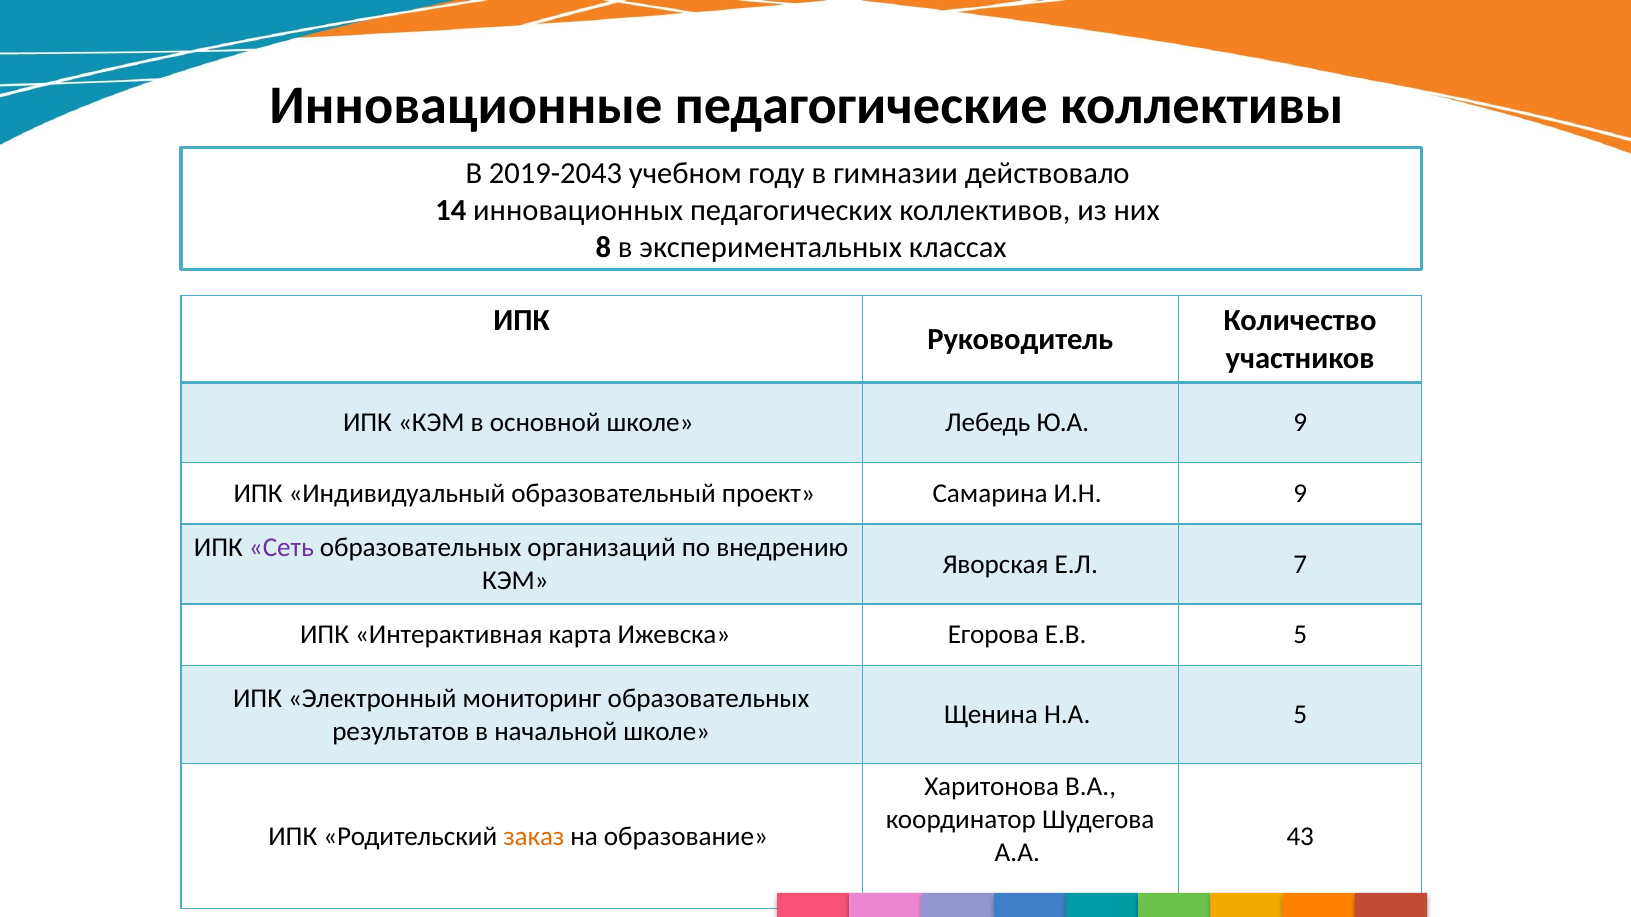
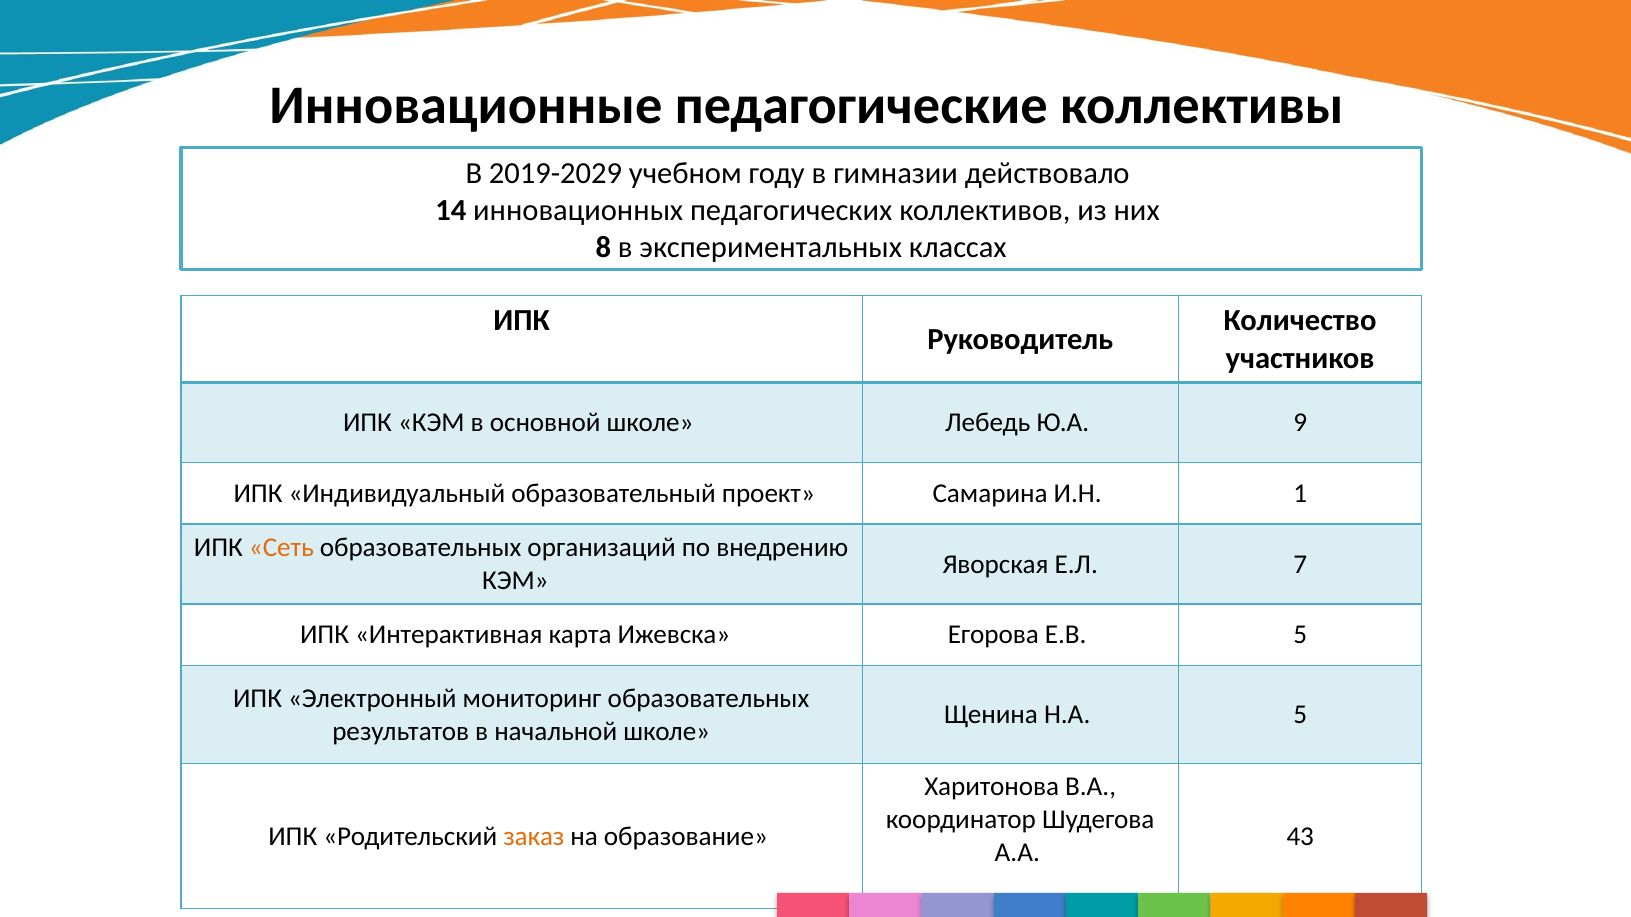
2019-2043: 2019-2043 -> 2019-2029 (556, 174)
И.Н 9: 9 -> 1 (1300, 494)
Сеть colour: purple -> orange (281, 548)
